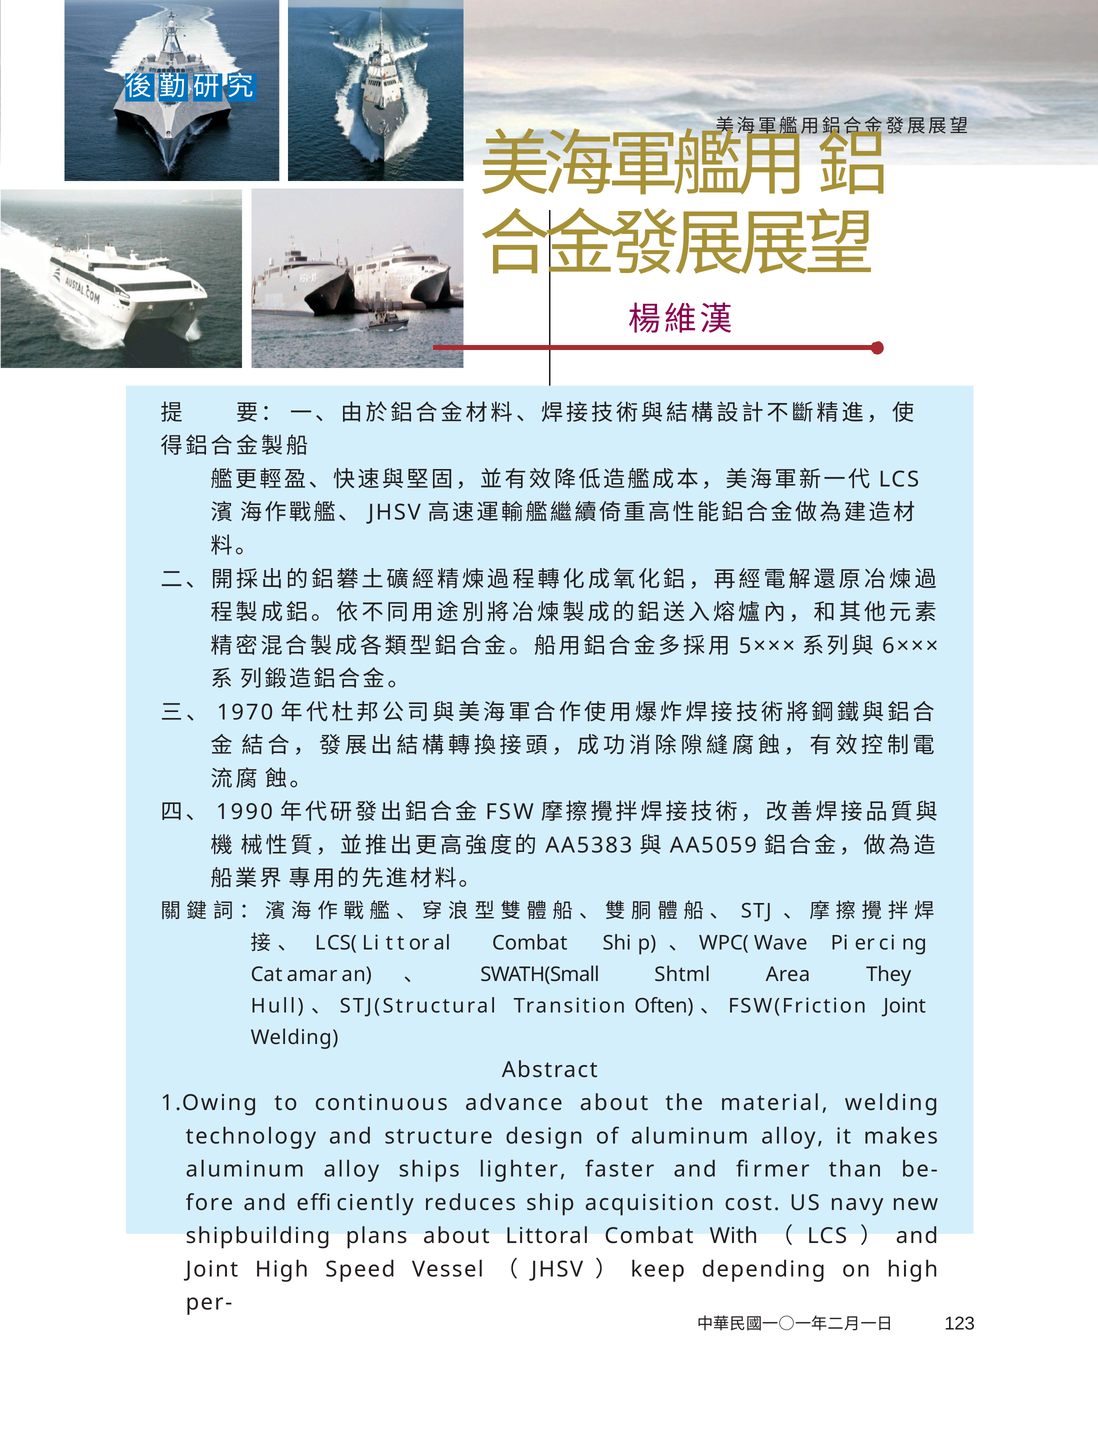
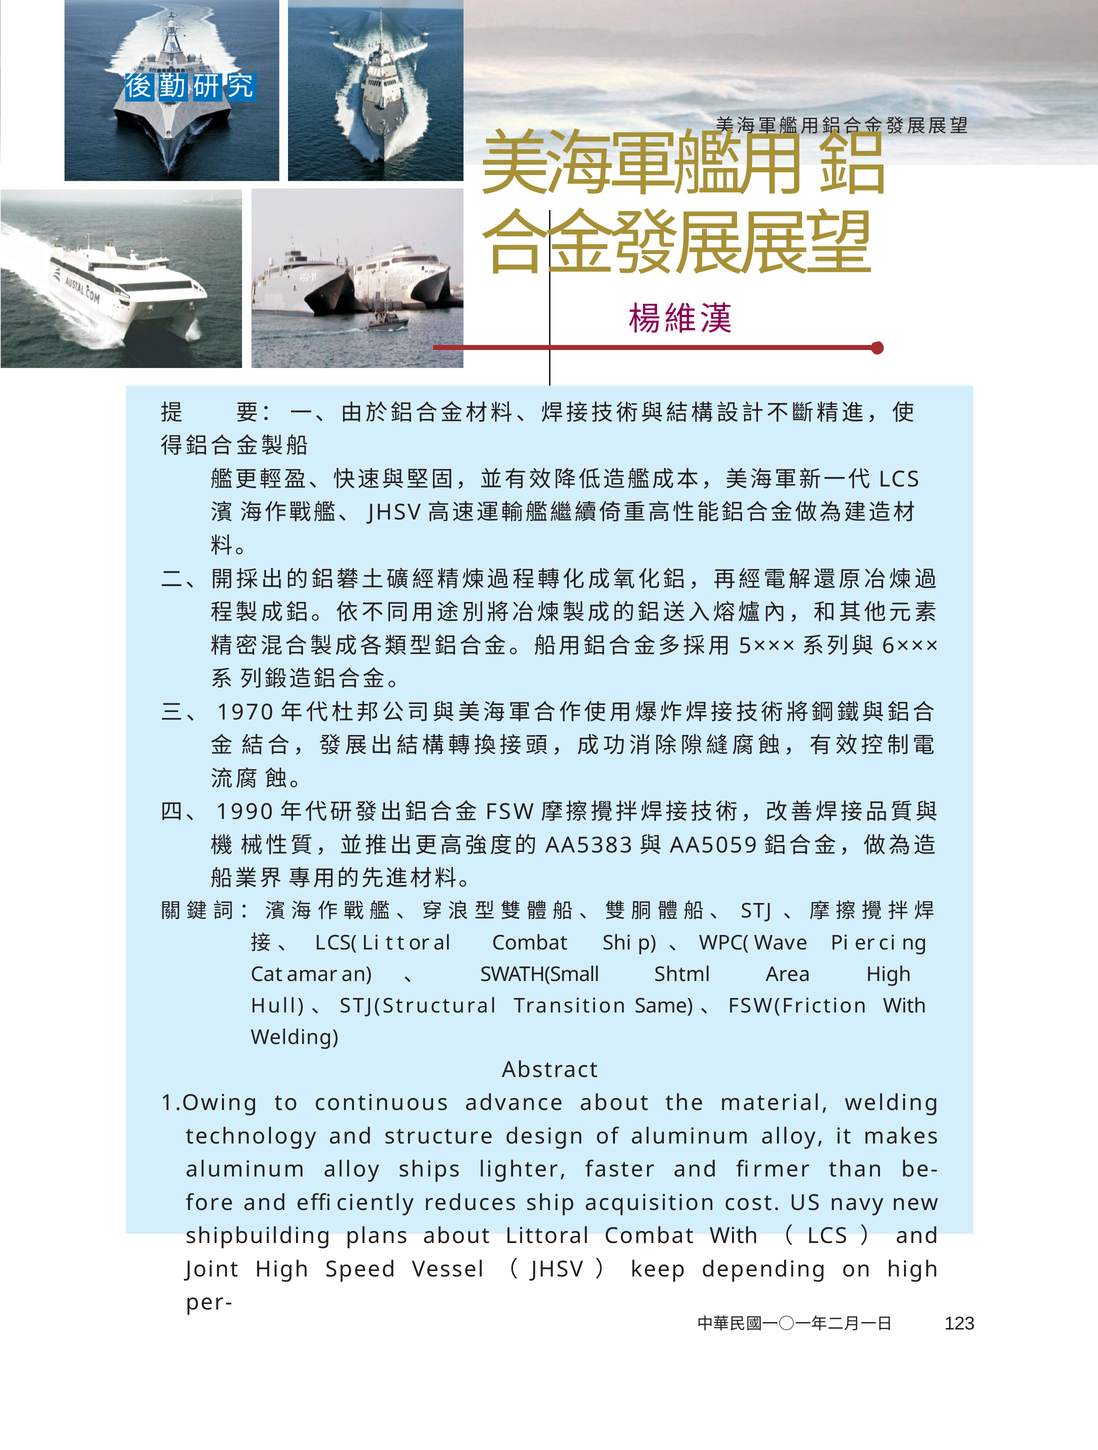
Area They: They -> High (889, 975)
Often: Often -> Same (664, 1006)
Joint: Joint -> With (905, 1006)
